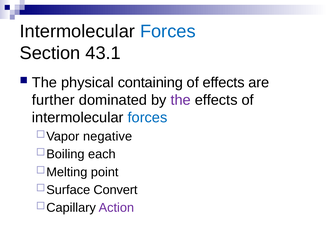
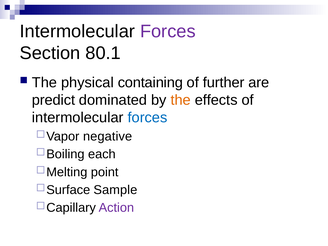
Forces colour: blue -> purple (168, 31)
43.1: 43.1 -> 80.1 (103, 53)
of effects: effects -> further (224, 82)
further: further -> predict (54, 100)
the colour: purple -> orange (181, 100)
Convert: Convert -> Sample (115, 190)
